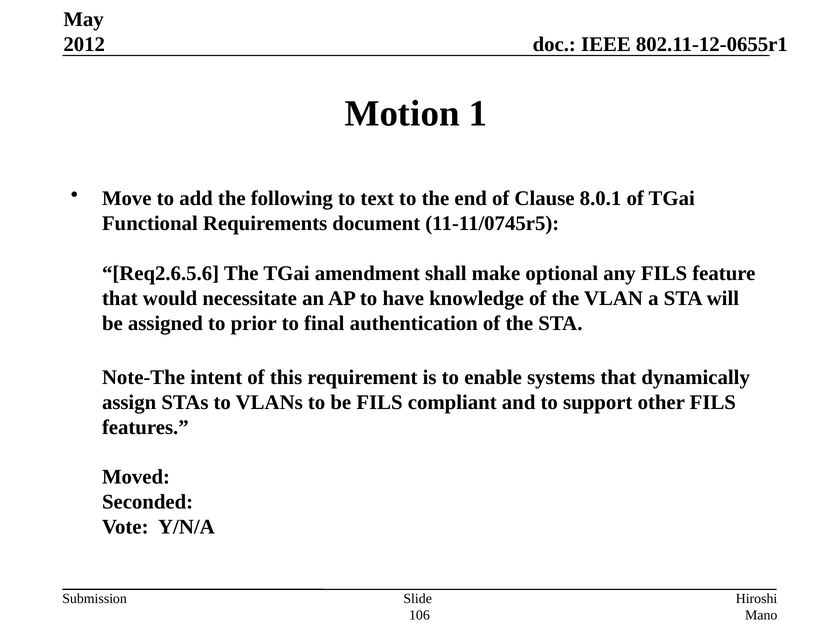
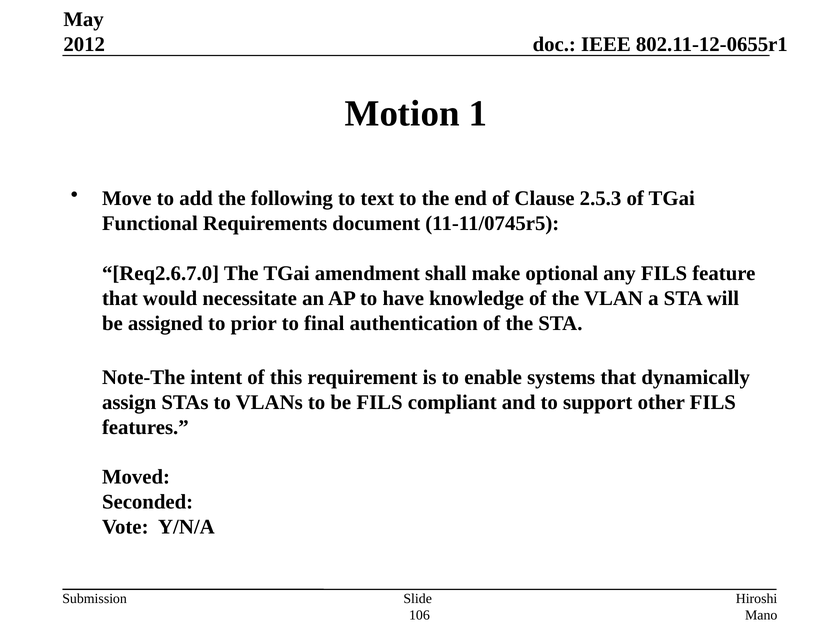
8.0.1: 8.0.1 -> 2.5.3 (601, 198)
Req2.6.5.6: Req2.6.5.6 -> Req2.6.7.0 (161, 273)
